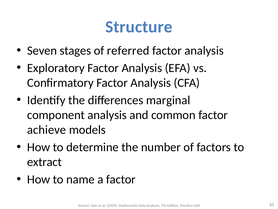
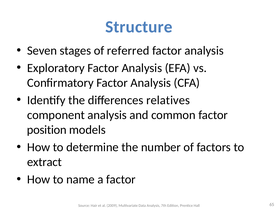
marginal: marginal -> relatives (168, 100)
achieve: achieve -> position (47, 130)
